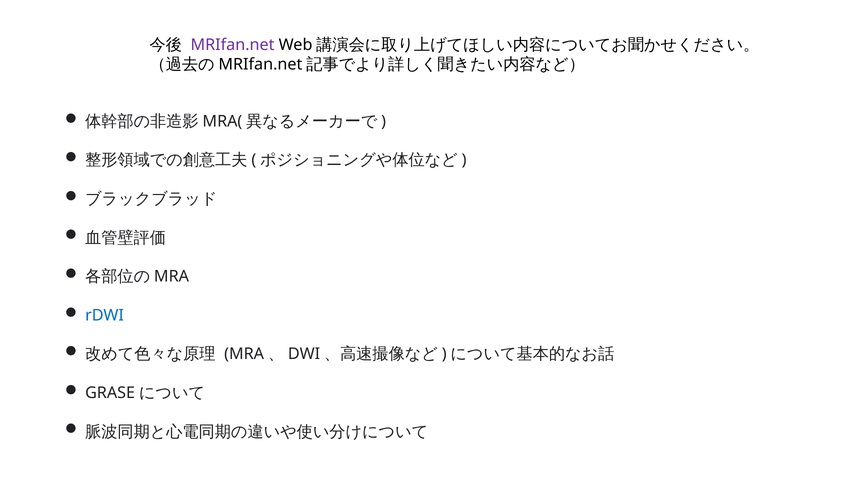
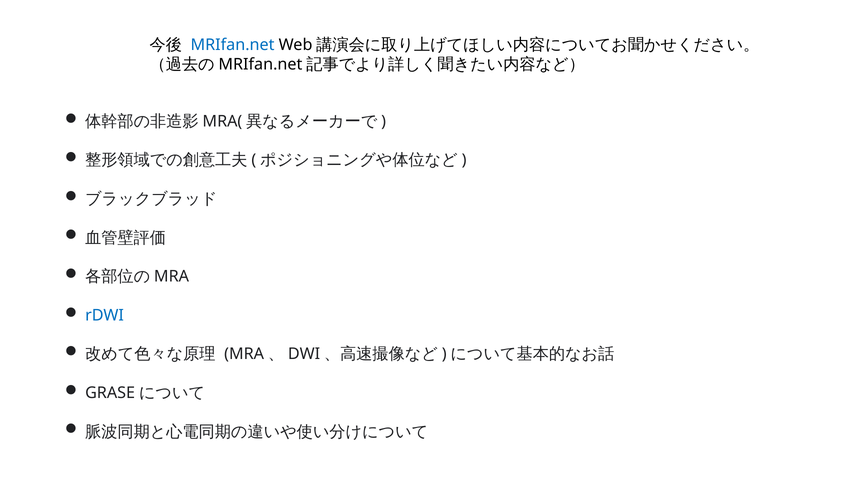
MRIfan.net colour: purple -> blue (233, 45)
